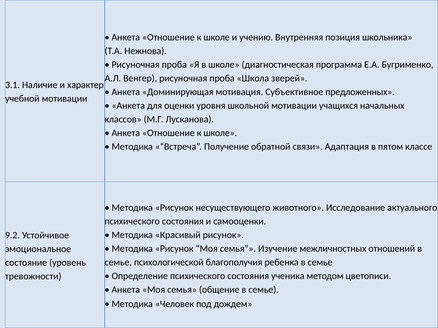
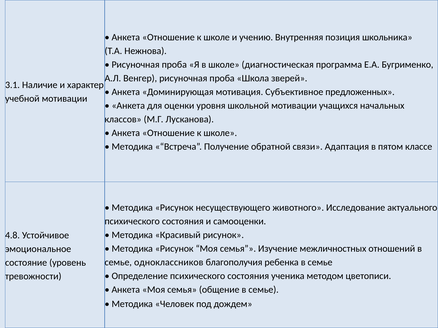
9.2: 9.2 -> 4.8 (13, 236)
психологической: психологической -> одноклассников (169, 263)
